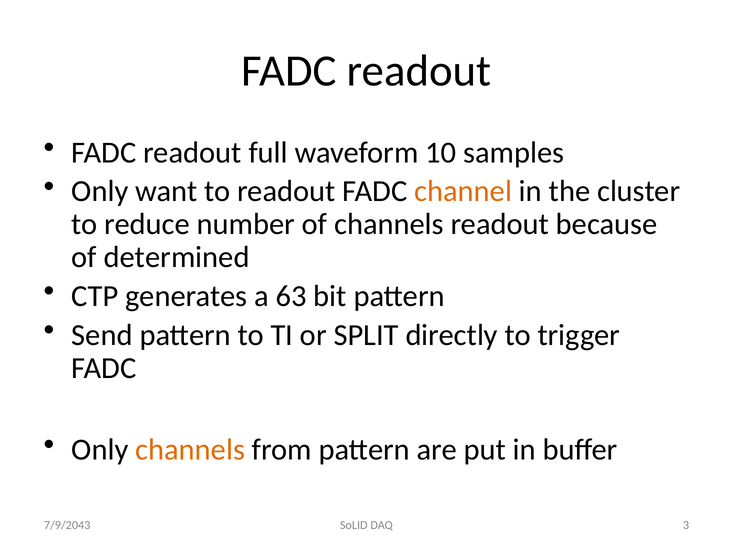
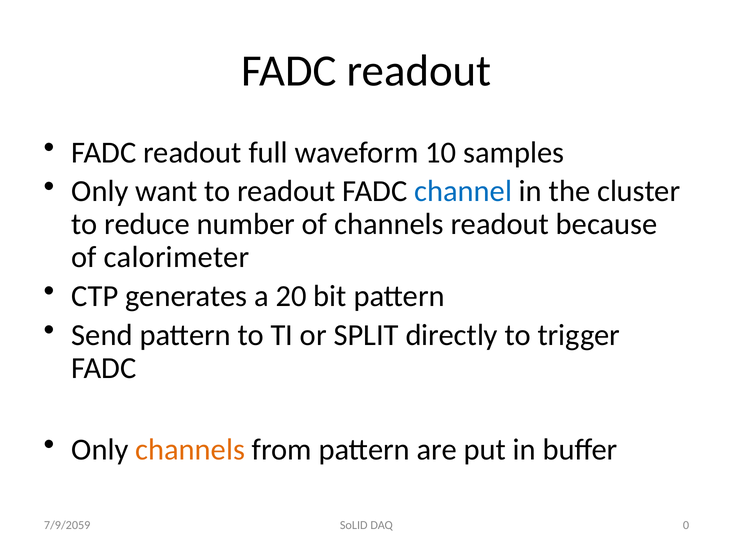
channel colour: orange -> blue (463, 191)
determined: determined -> calorimeter (177, 257)
63: 63 -> 20 (291, 296)
3: 3 -> 0 (686, 525)
7/9/2043: 7/9/2043 -> 7/9/2059 (67, 525)
